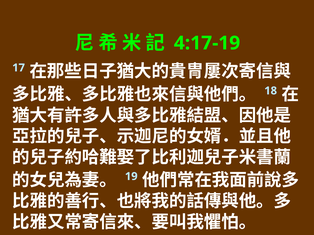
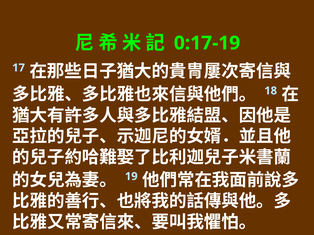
4:17-19: 4:17-19 -> 0:17-19 (207, 43)
